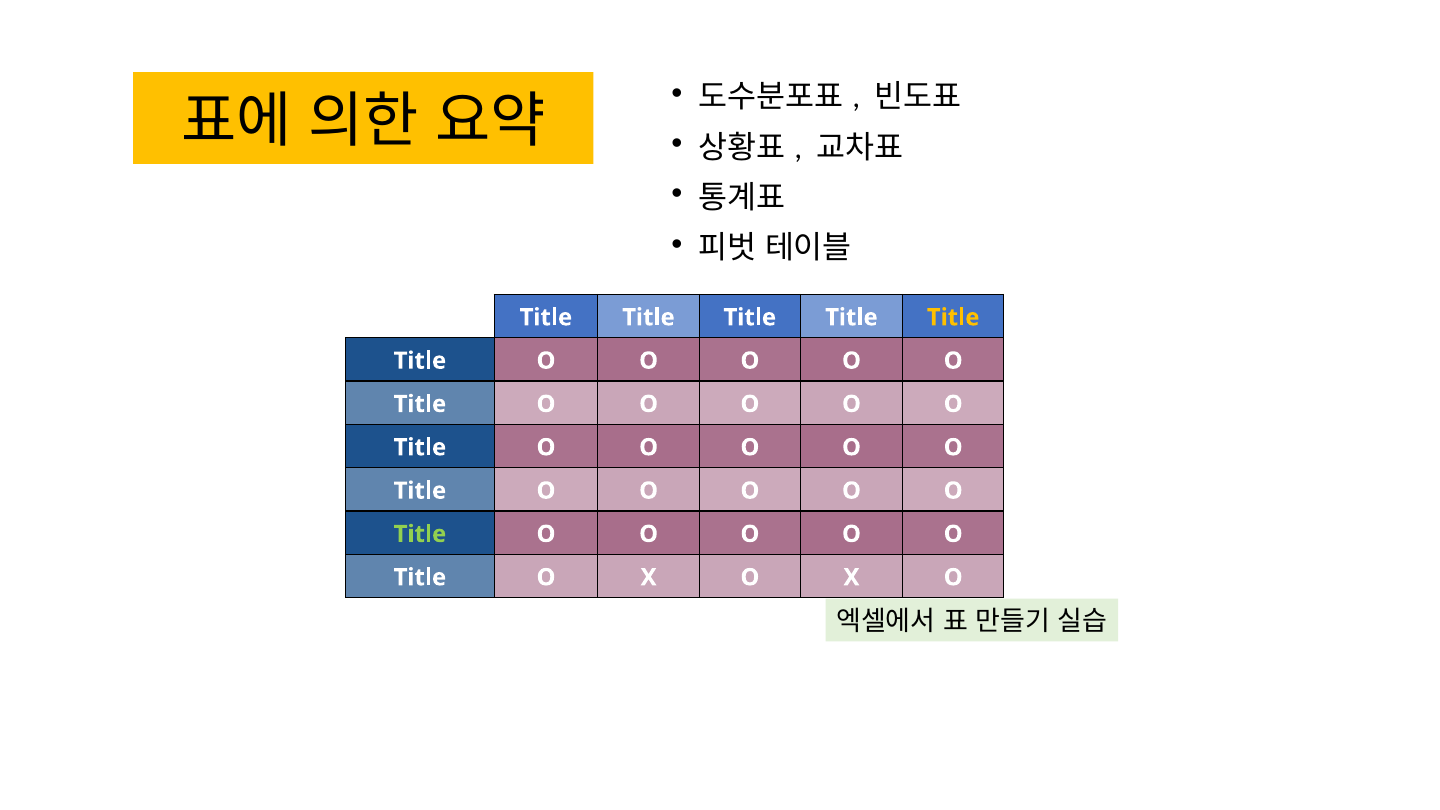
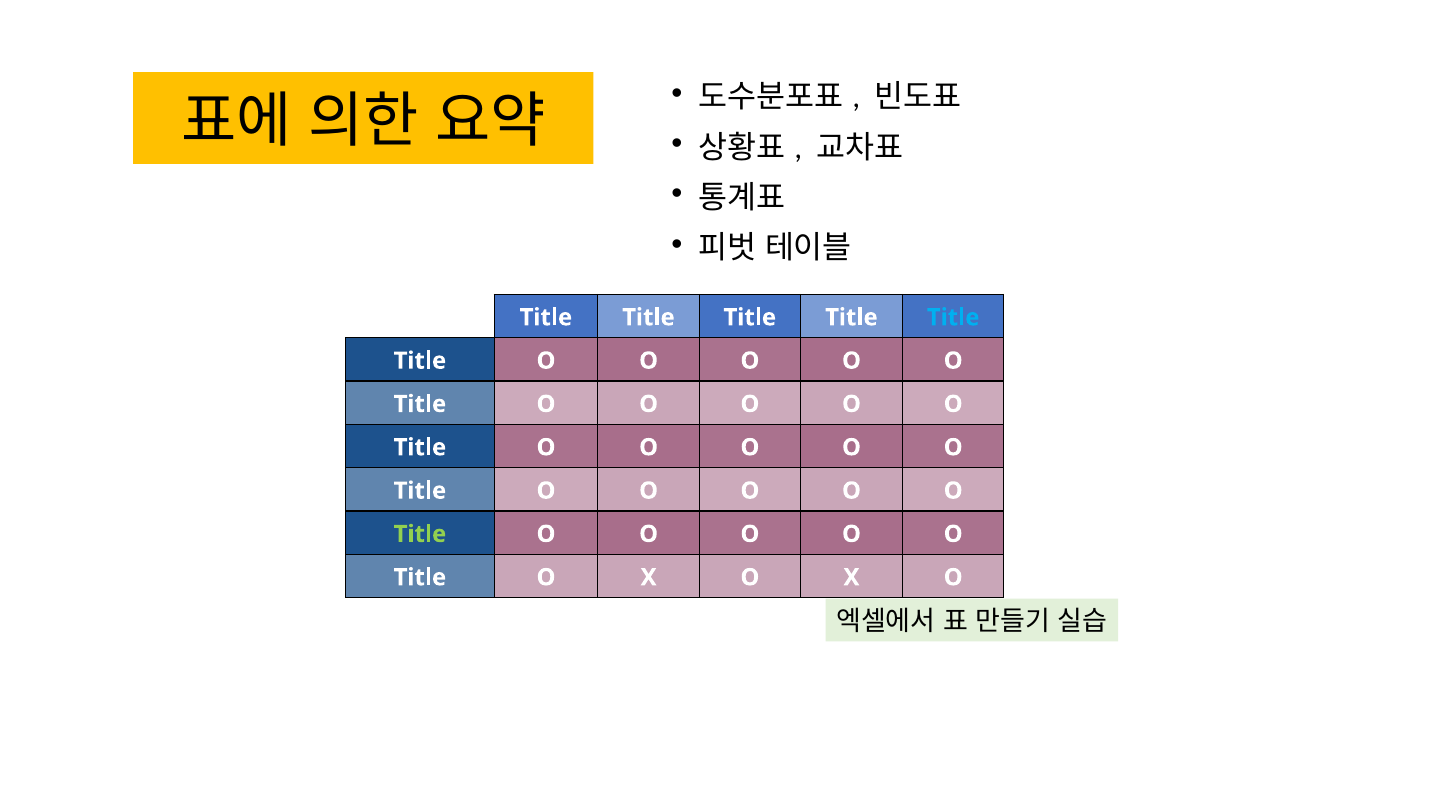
Title colour: yellow -> light blue (953, 317)
